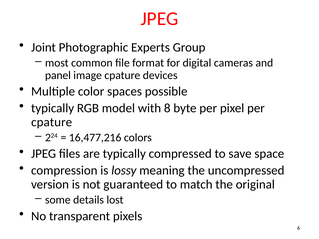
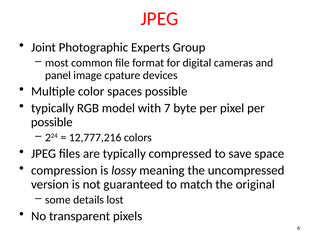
8: 8 -> 7 (167, 108)
cpature: cpature -> possible (52, 122)
16,477,216: 16,477,216 -> 12,777,216 (95, 138)
